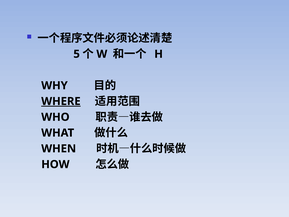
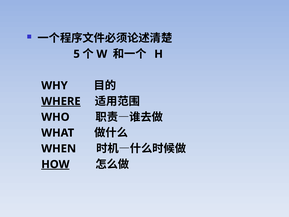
HOW underline: none -> present (55, 164)
